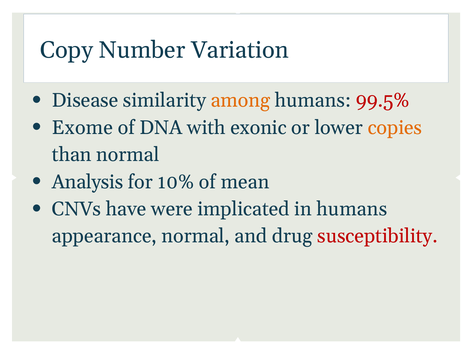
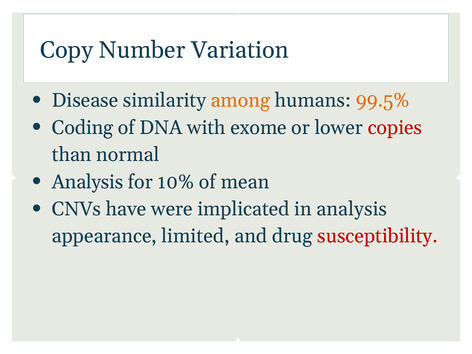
99.5% colour: red -> orange (383, 100)
Exome: Exome -> Coding (83, 128)
exonic: exonic -> exome (259, 128)
copies colour: orange -> red (395, 128)
in humans: humans -> analysis (352, 209)
appearance normal: normal -> limited (196, 236)
